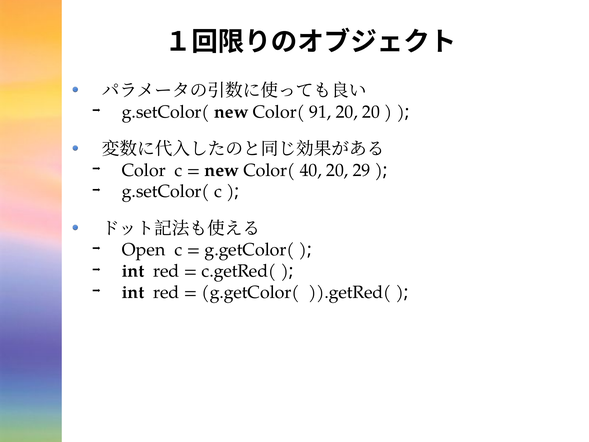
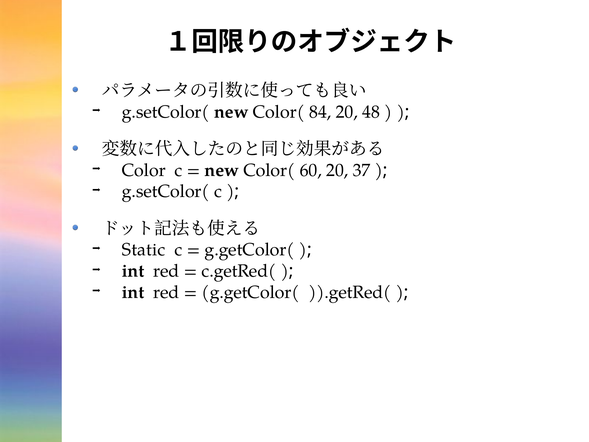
91: 91 -> 84 (320, 112)
20 20: 20 -> 48 (371, 112)
40: 40 -> 60 (311, 170)
29: 29 -> 37 (362, 170)
Open: Open -> Static (144, 250)
